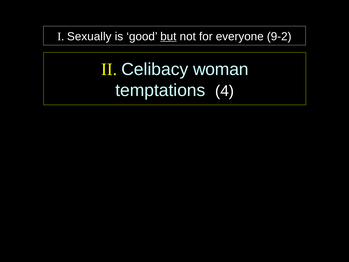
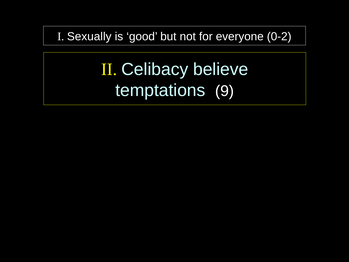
but underline: present -> none (168, 36)
9-2: 9-2 -> 0-2 (279, 36)
woman: woman -> believe (221, 69)
4: 4 -> 9 (225, 91)
